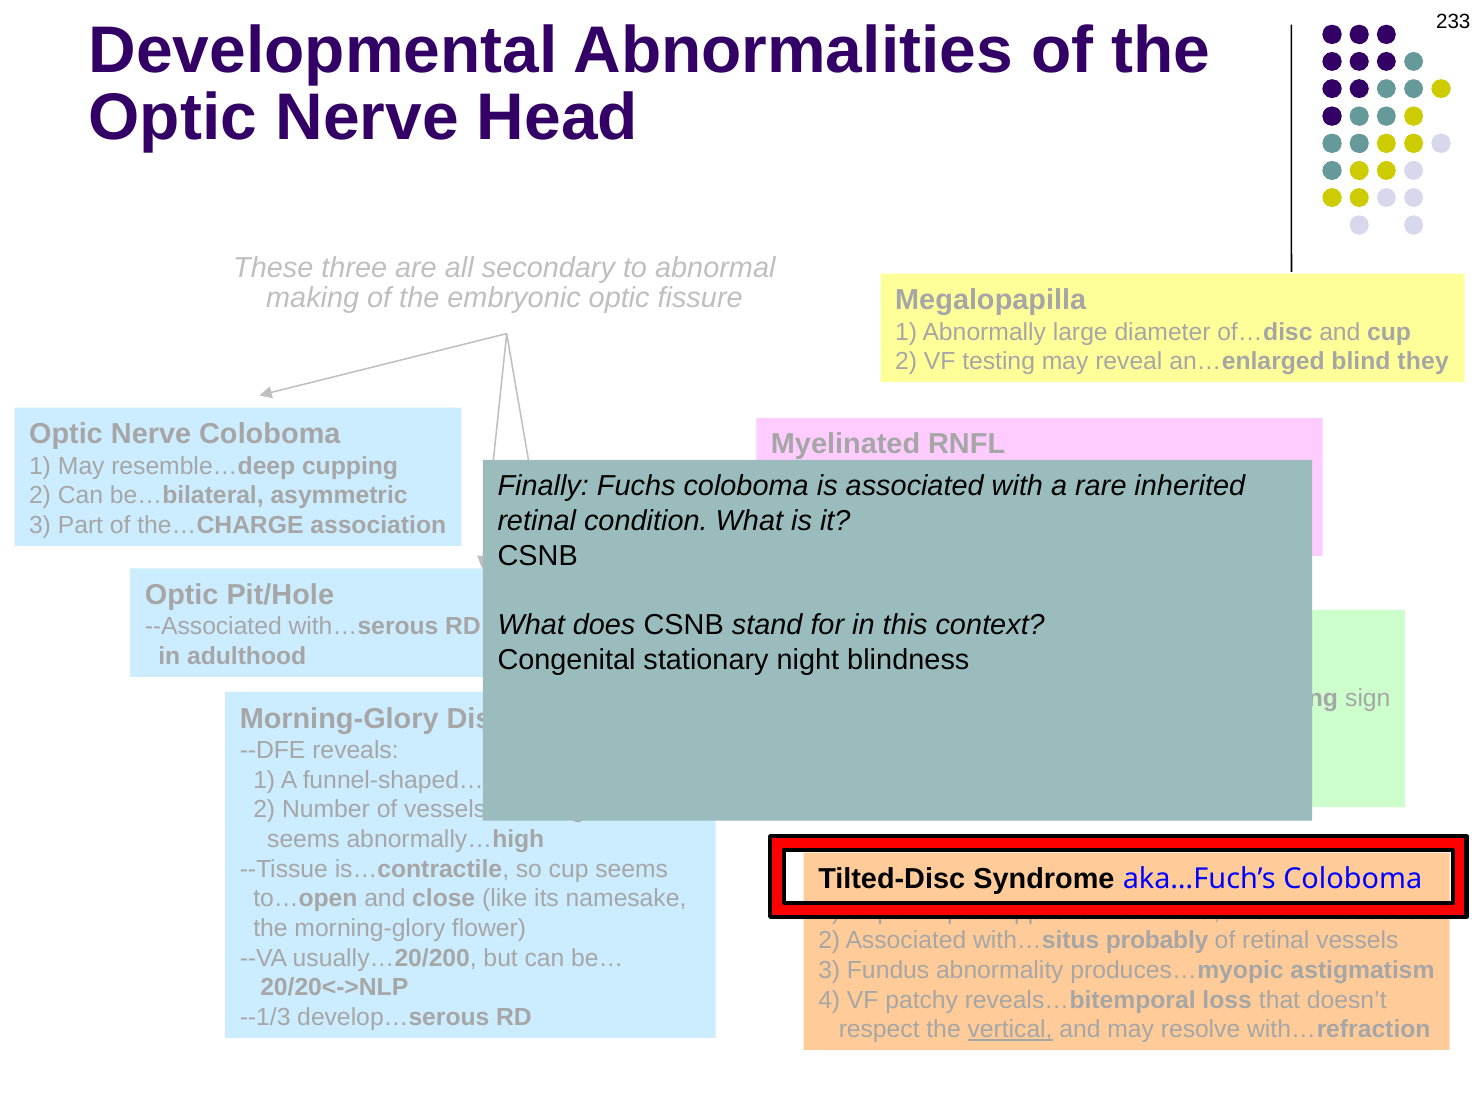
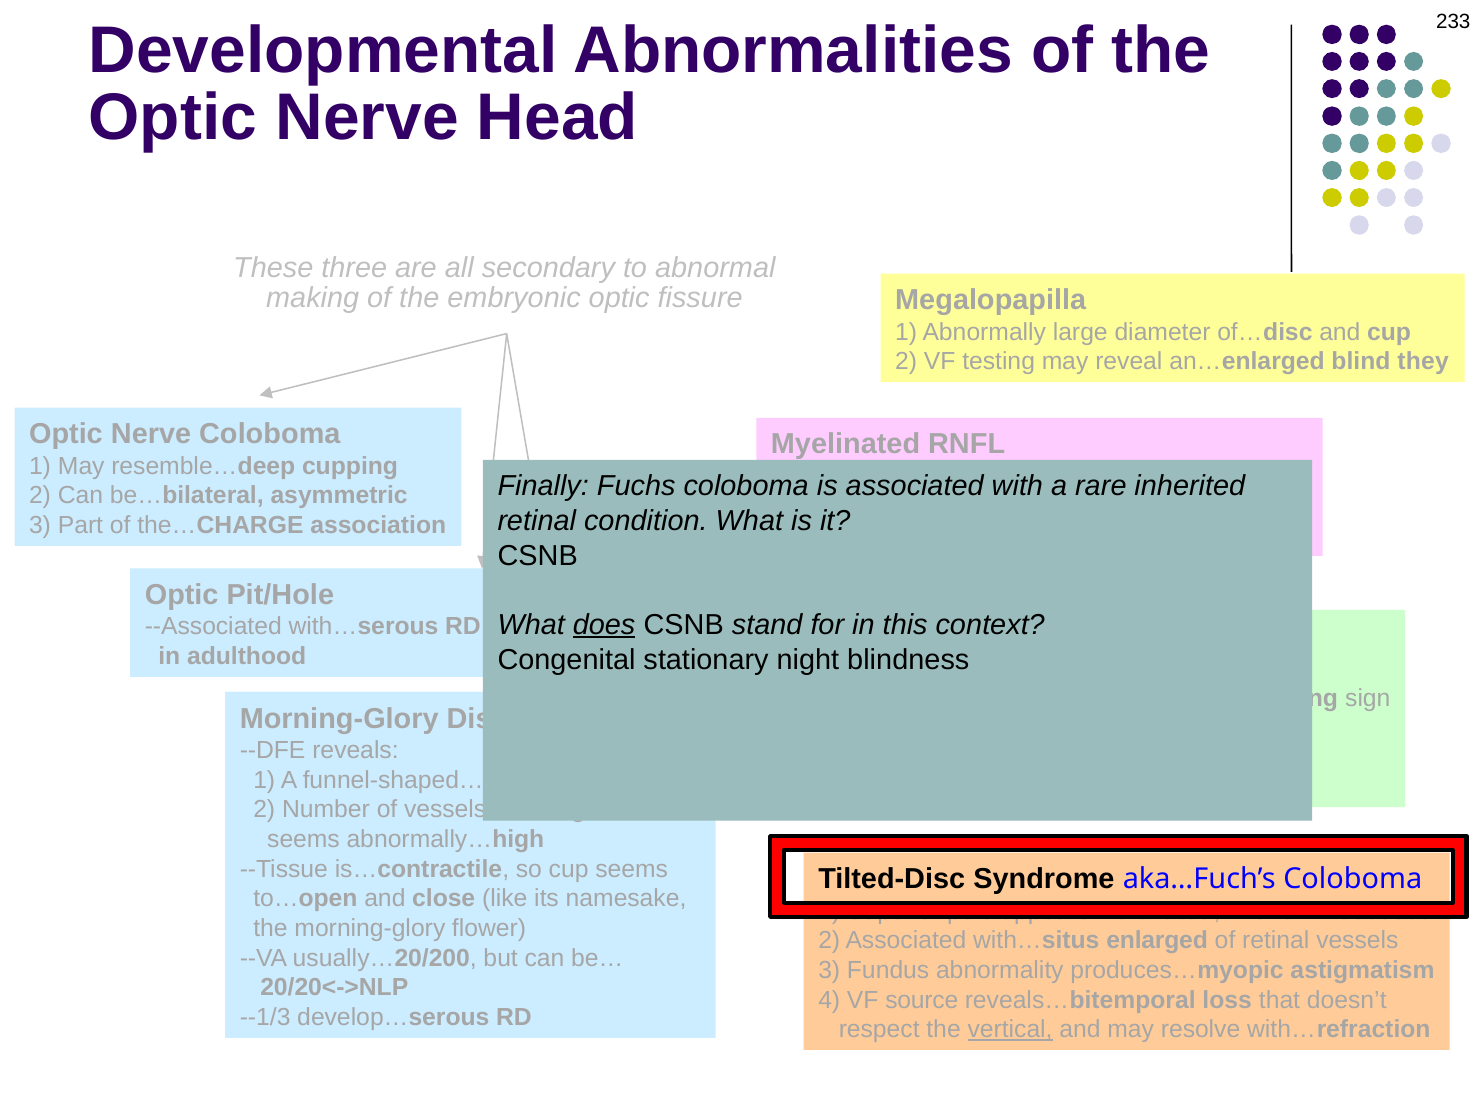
does underline: none -> present (604, 625)
probably: probably -> enlarged (1157, 941)
patchy: patchy -> source (922, 1000)
